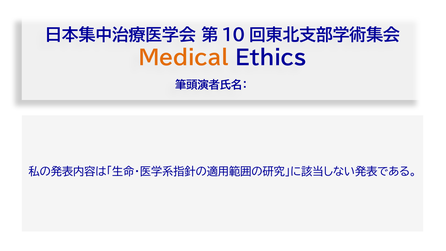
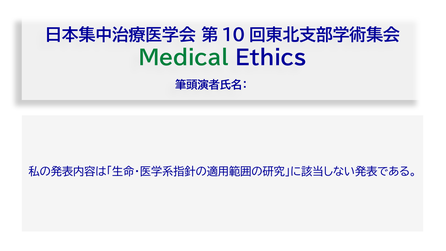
Medical colour: orange -> green (184, 58)
